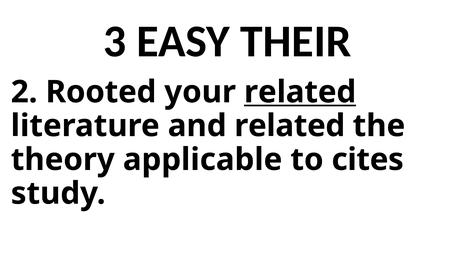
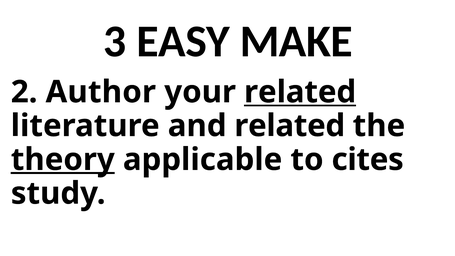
THEIR: THEIR -> MAKE (296, 41)
Rooted: Rooted -> Author (101, 92)
theory underline: none -> present (63, 160)
